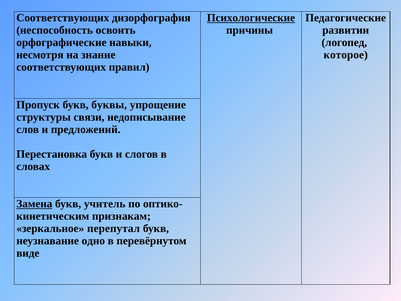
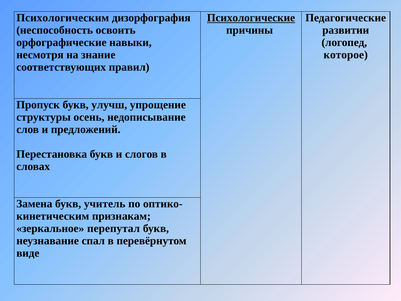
Соответствующих: Соответствующих -> Психологическим (63, 18)
буквы: буквы -> улучш (109, 105)
связи: связи -> осень (89, 117)
Замена underline: present -> none (34, 204)
одно: одно -> спал (93, 241)
